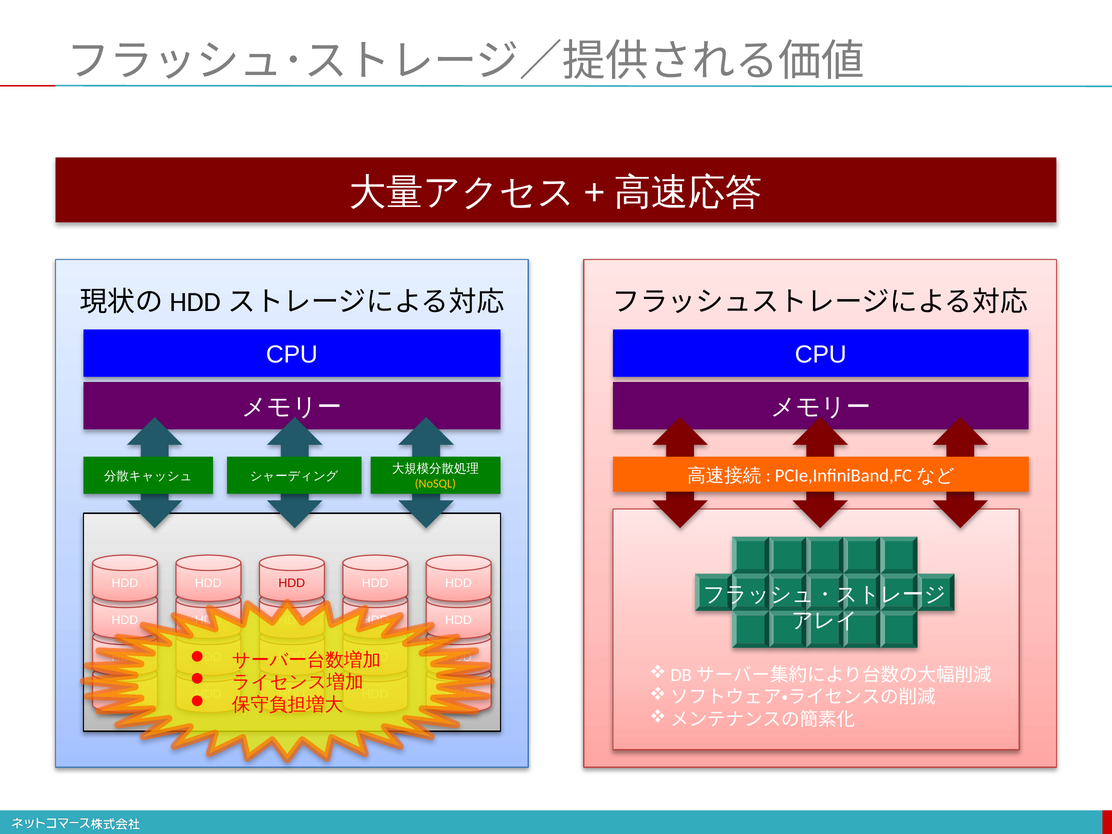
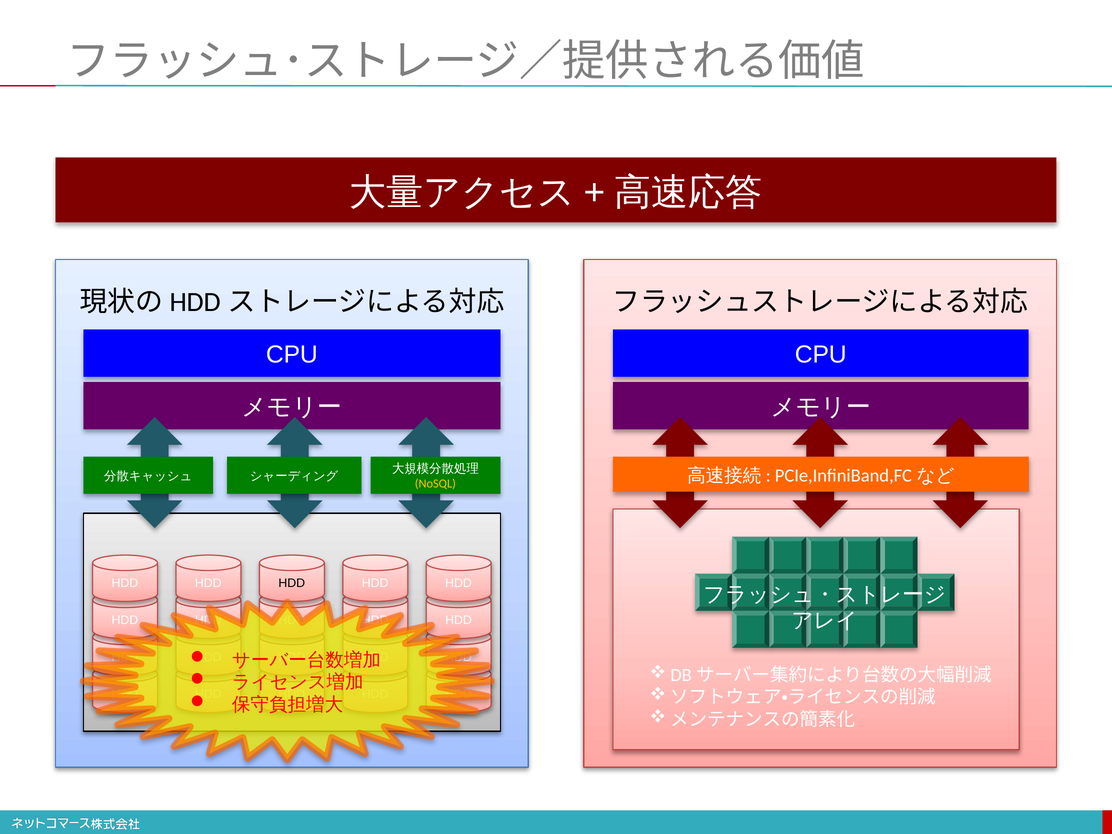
HDD colour: red -> black (292, 583)
